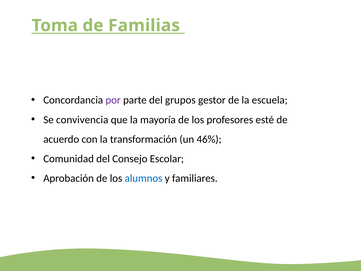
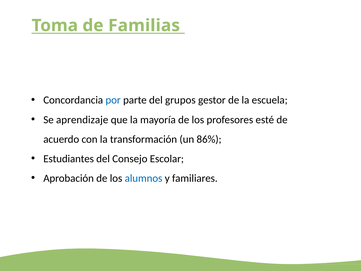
por colour: purple -> blue (113, 100)
convivencia: convivencia -> aprendizaje (82, 120)
46%: 46% -> 86% (209, 139)
Comunidad: Comunidad -> Estudiantes (69, 159)
